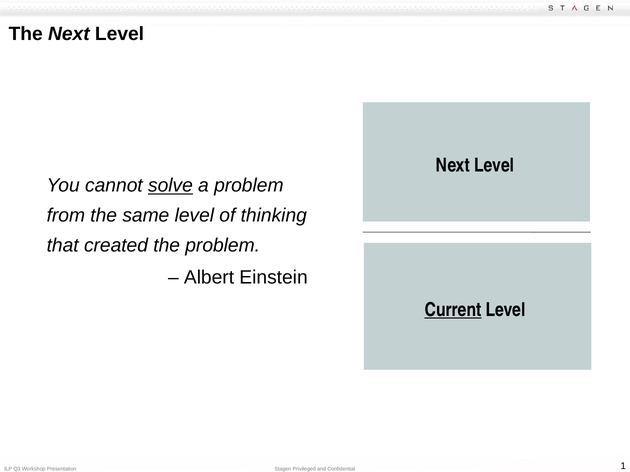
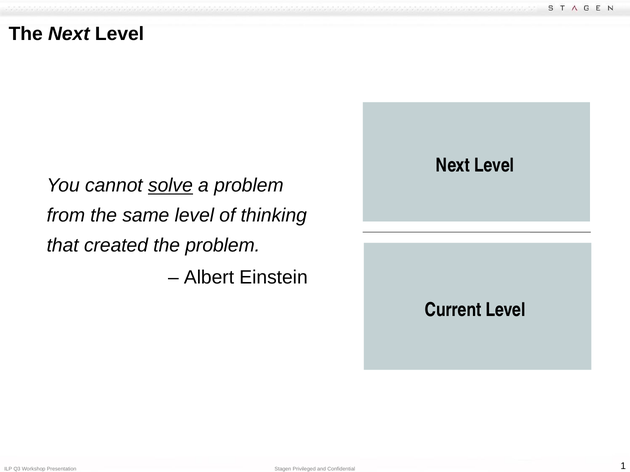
Current underline: present -> none (453, 310)
